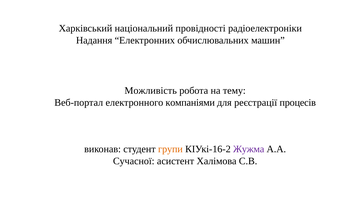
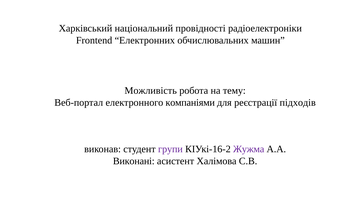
Надання: Надання -> Frontend (94, 40)
процесів: процесів -> підходів (298, 103)
групи colour: orange -> purple (170, 149)
Сучасної: Сучасної -> Виконані (134, 161)
